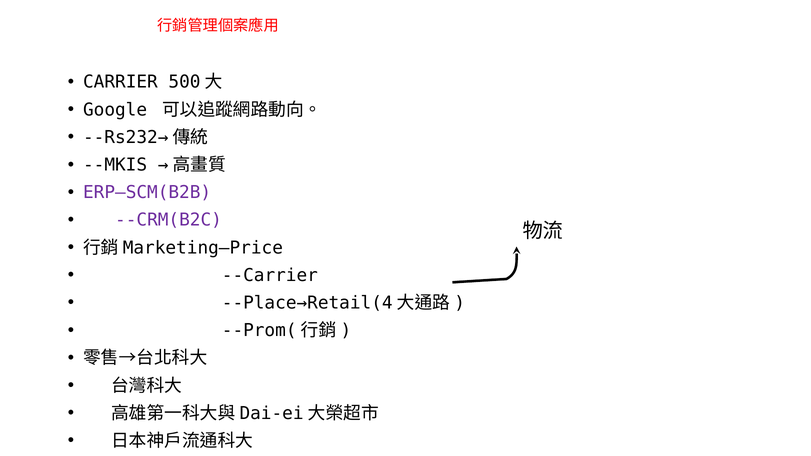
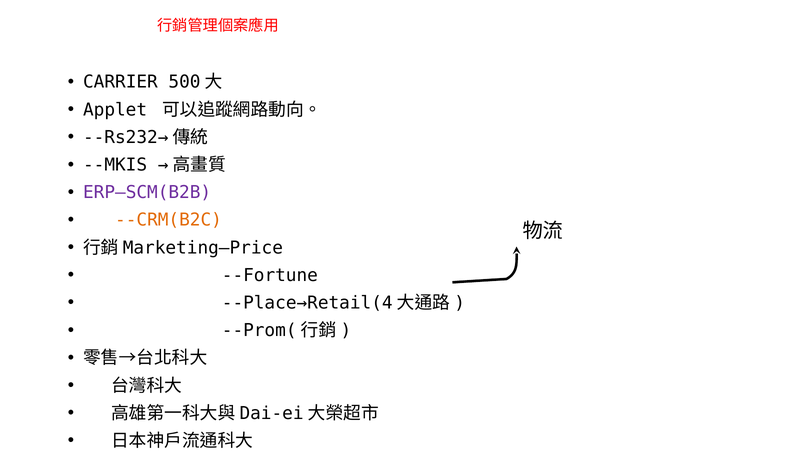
Google: Google -> Applet (115, 110)
--CRM(B2C colour: purple -> orange (168, 220)
--Carrier: --Carrier -> --Fortune (270, 275)
